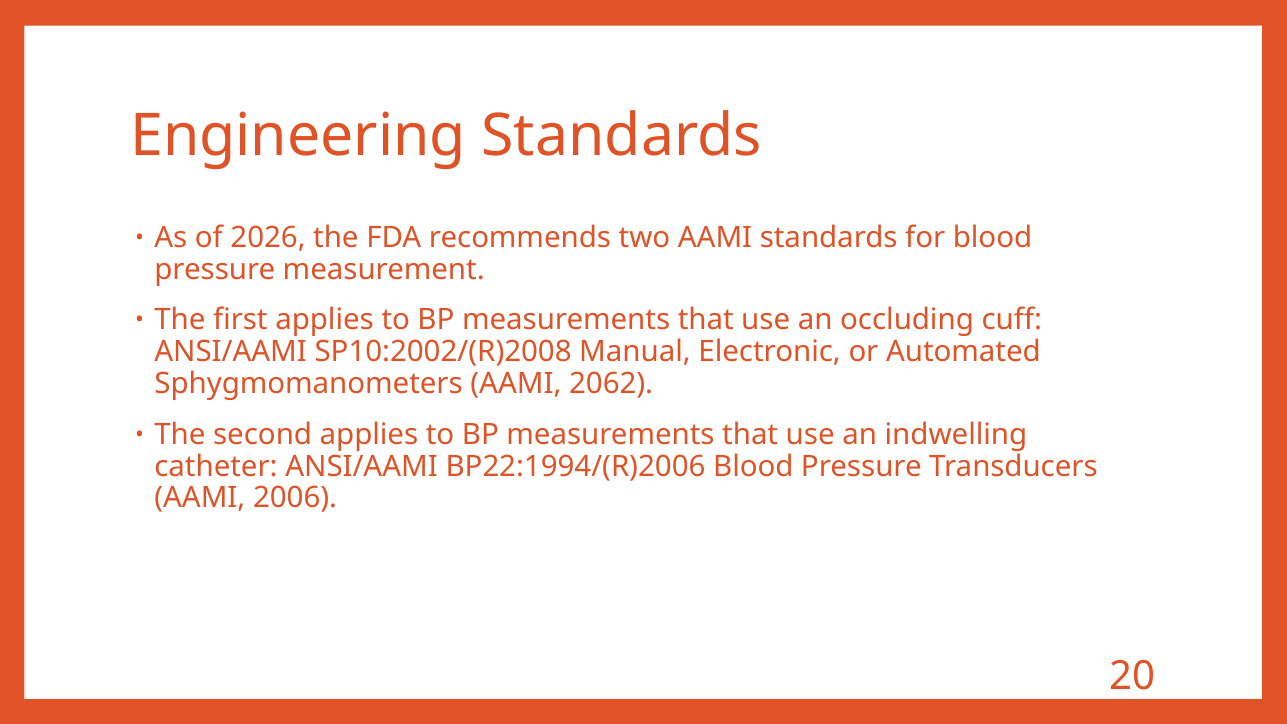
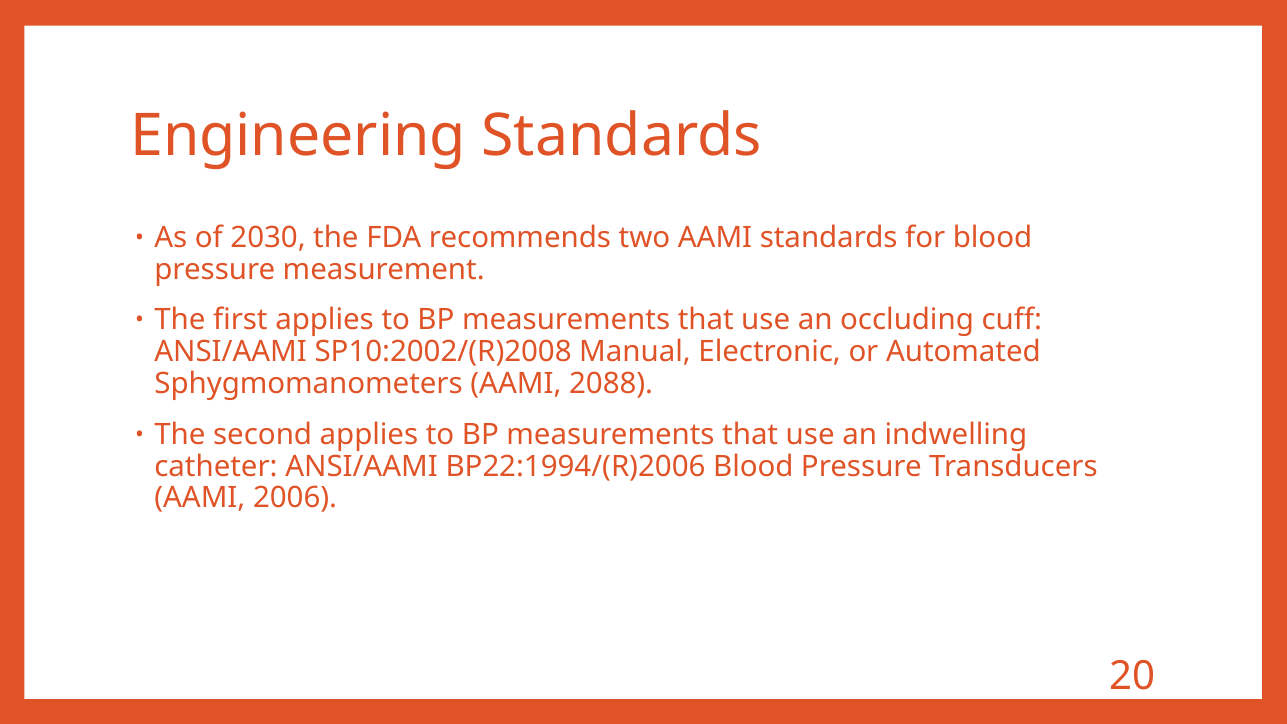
2026: 2026 -> 2030 (268, 238)
2062: 2062 -> 2088 (611, 384)
